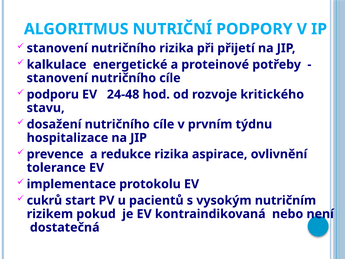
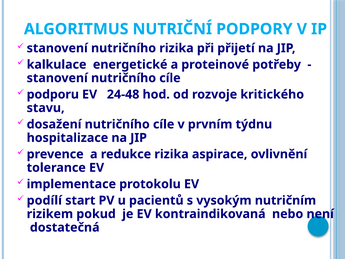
cukrů: cukrů -> podílí (44, 200)
